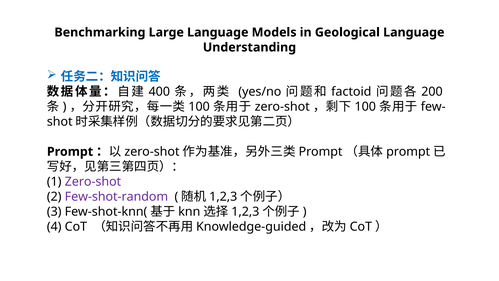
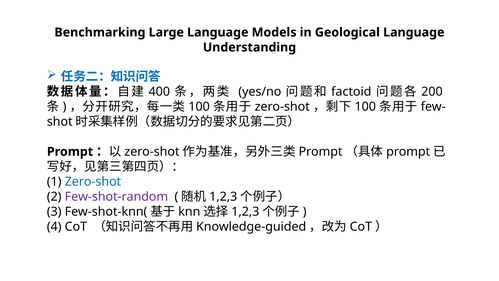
Zero-shot colour: purple -> blue (93, 181)
